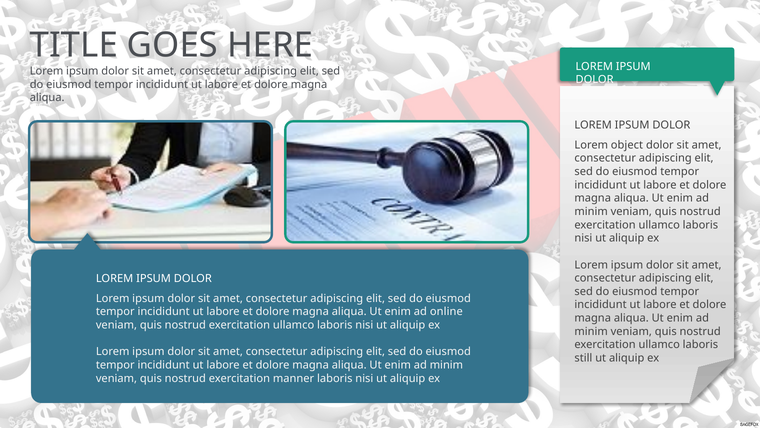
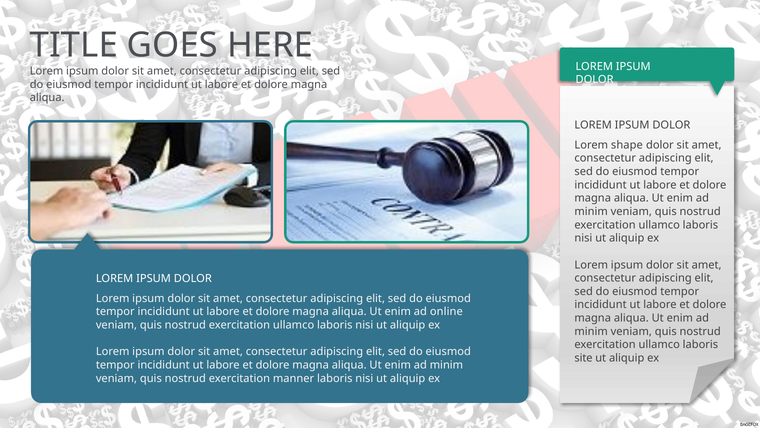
object: object -> shape (627, 145)
still: still -> site (583, 358)
